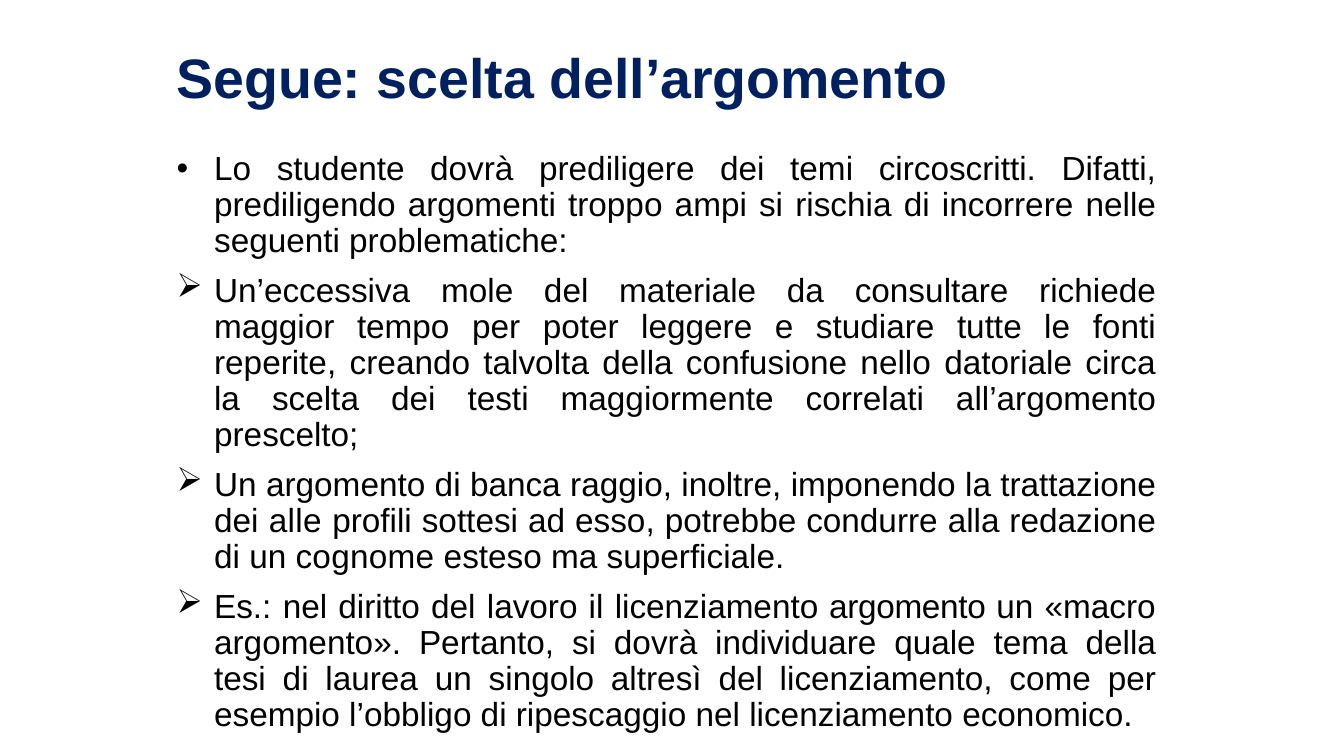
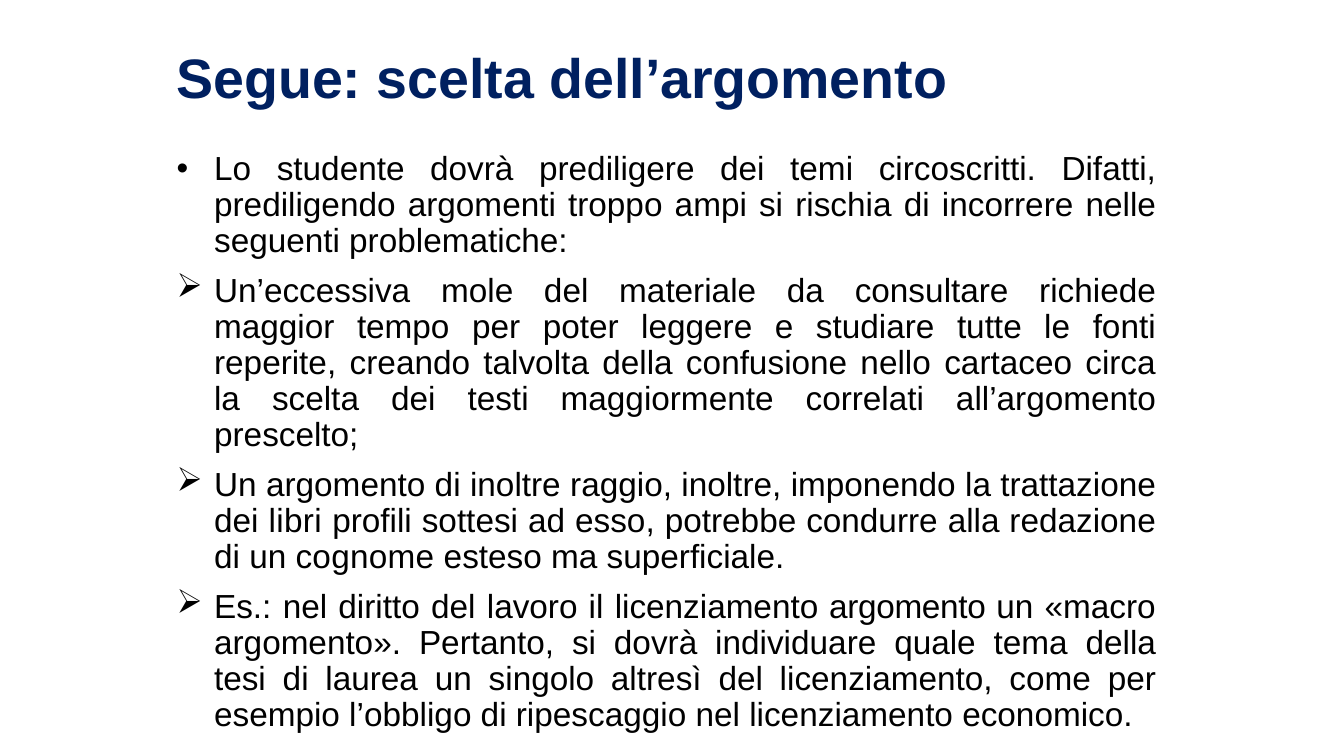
datoriale: datoriale -> cartaceo (1008, 363)
di banca: banca -> inoltre (515, 485)
alle: alle -> libri (295, 521)
